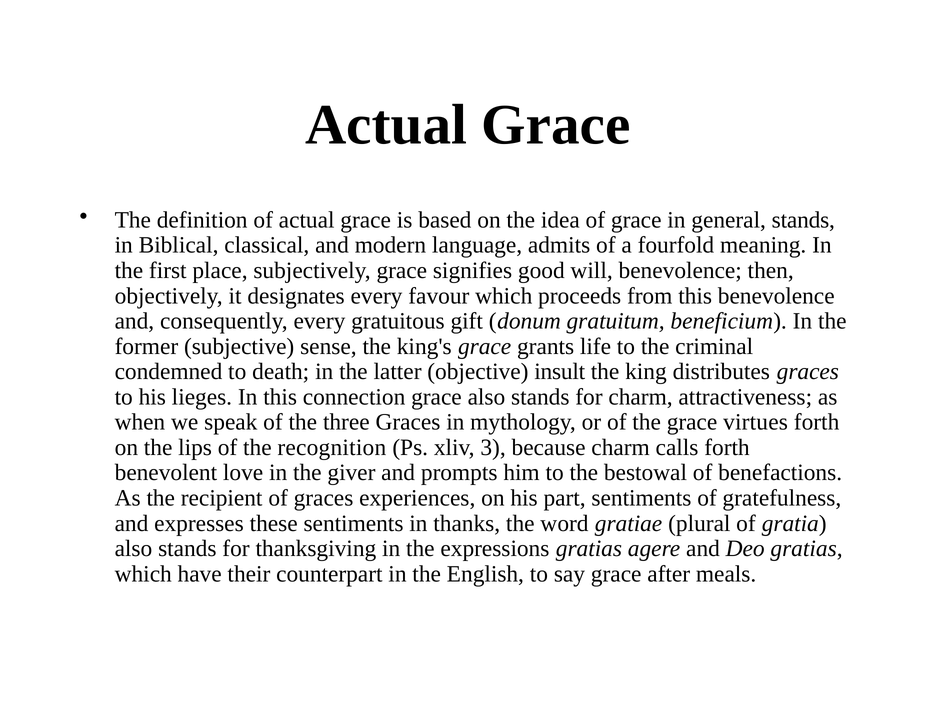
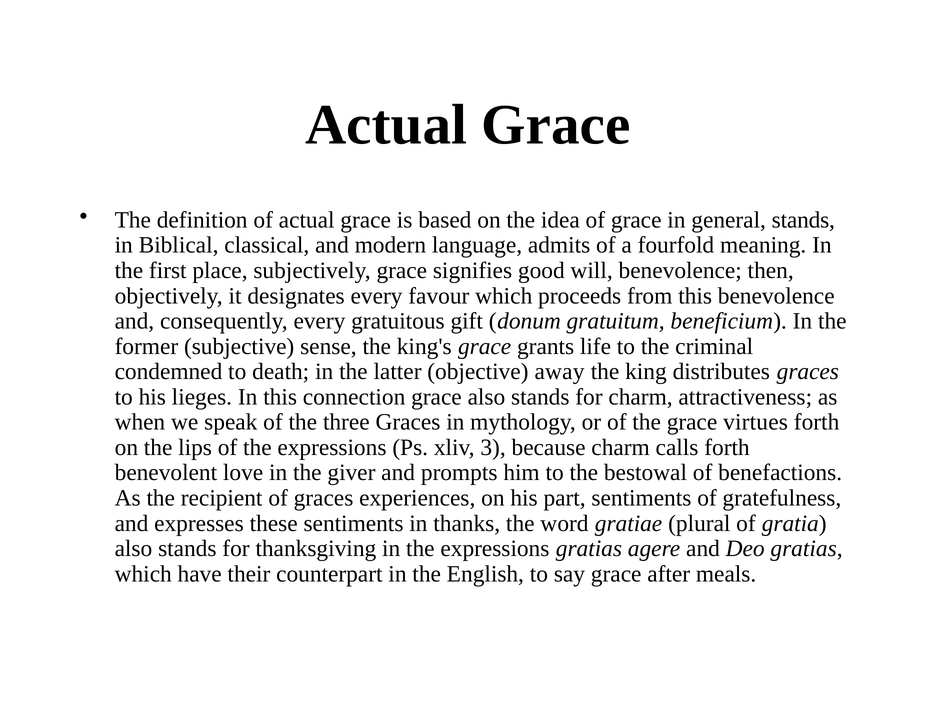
insult: insult -> away (560, 372)
of the recognition: recognition -> expressions (332, 447)
